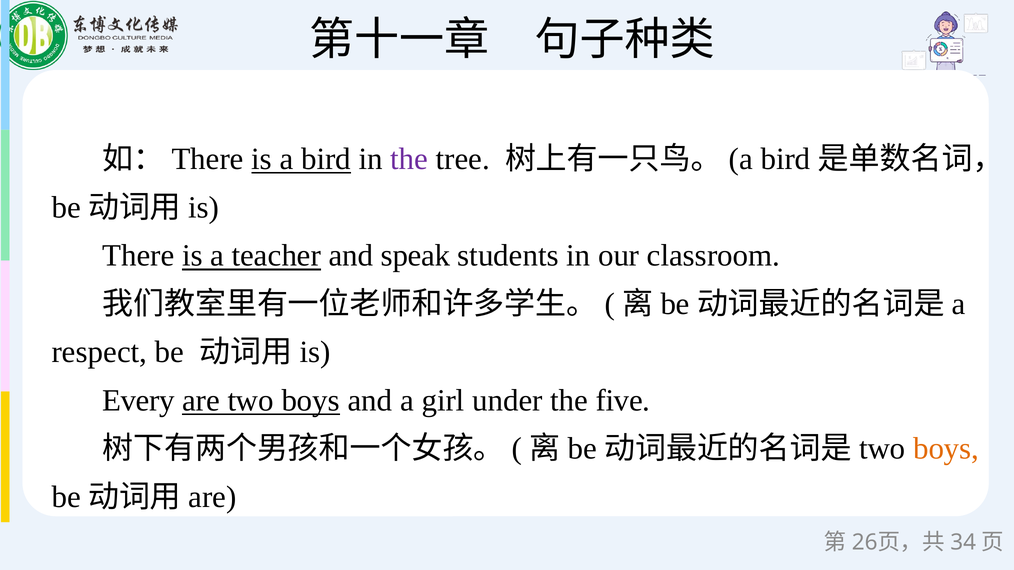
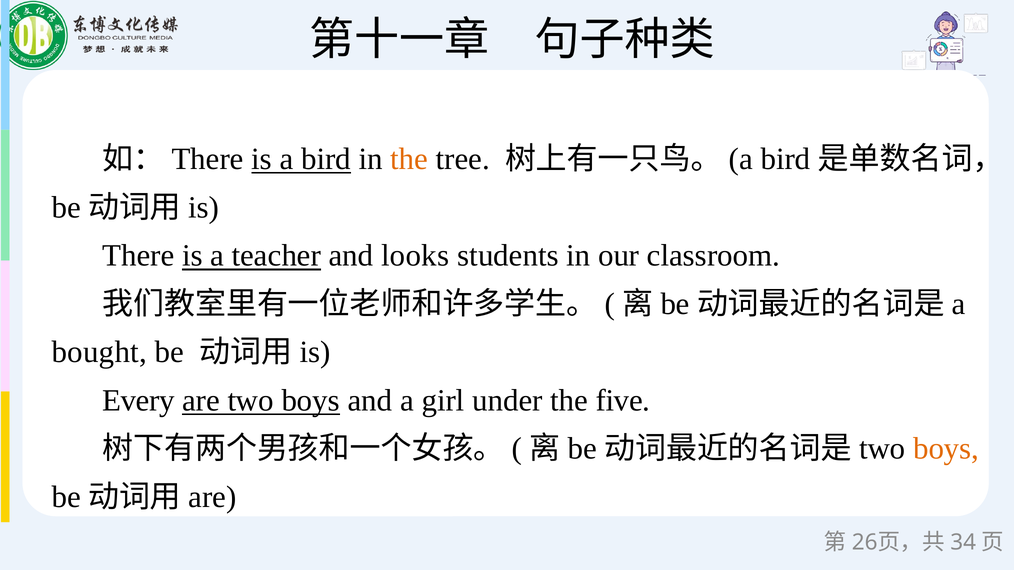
the colour: purple -> orange (409, 159)
speak: speak -> looks (415, 256)
respect: respect -> bought (99, 353)
